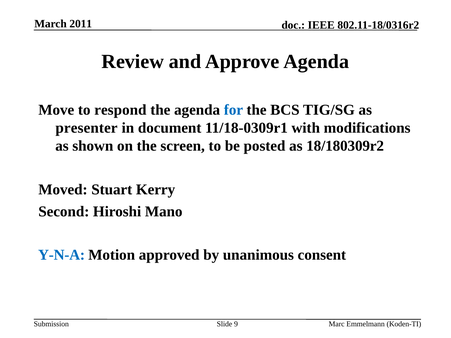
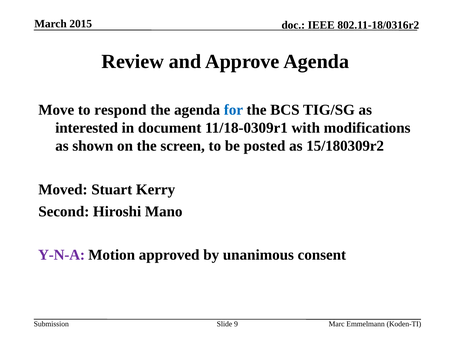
2011: 2011 -> 2015 (81, 24)
presenter: presenter -> interested (87, 128)
18/180309r2: 18/180309r2 -> 15/180309r2 (345, 146)
Y-N-A colour: blue -> purple (62, 255)
